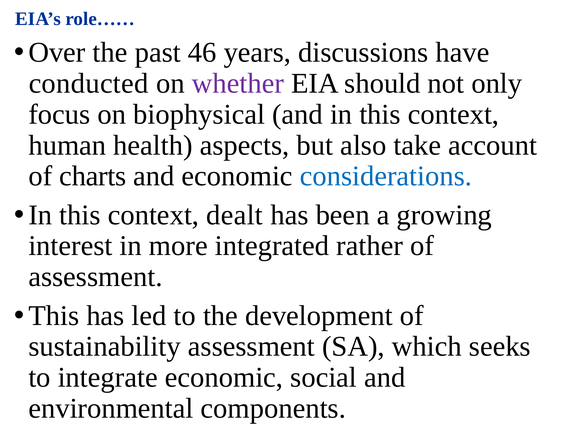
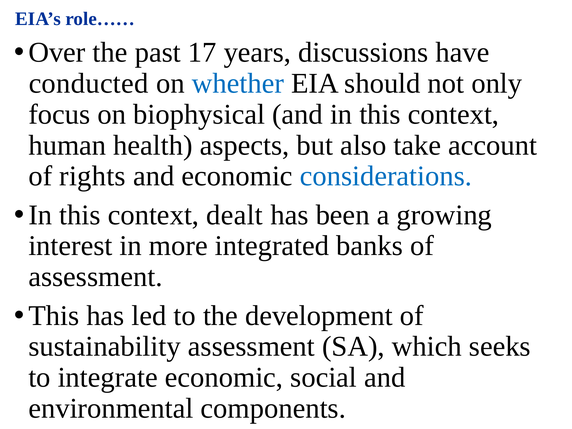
46: 46 -> 17 (202, 53)
whether colour: purple -> blue (238, 83)
charts: charts -> rights (93, 176)
rather: rather -> banks (370, 246)
